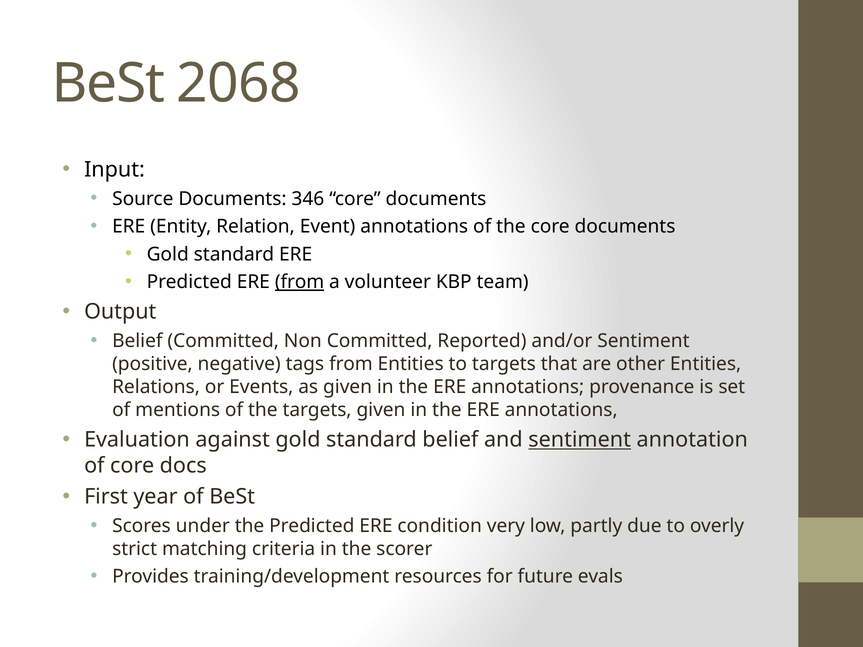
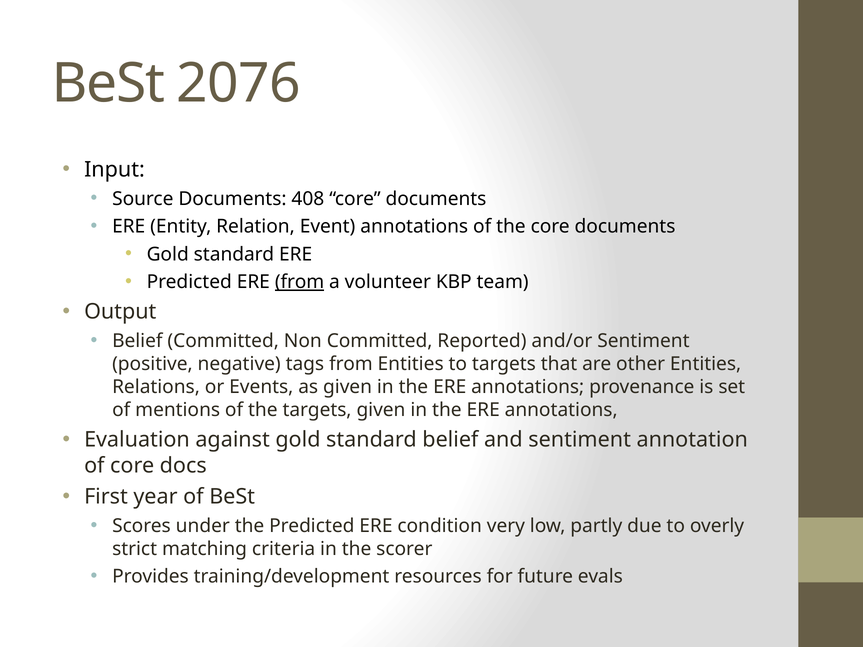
2068: 2068 -> 2076 (239, 84)
346: 346 -> 408 (308, 199)
sentiment underline: present -> none (580, 440)
